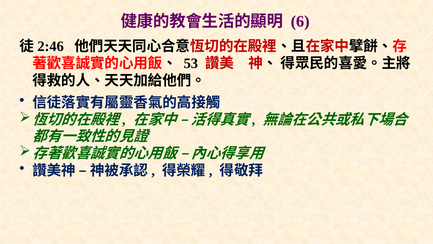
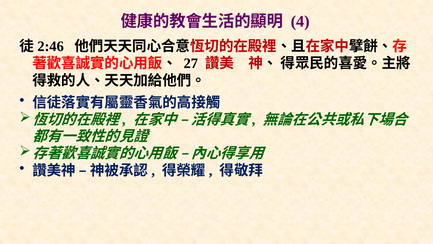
6: 6 -> 4 (300, 21)
53: 53 -> 27 (191, 63)
